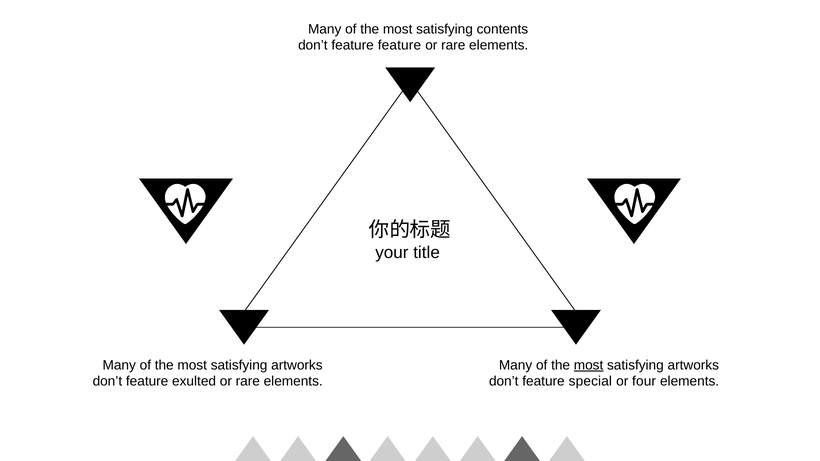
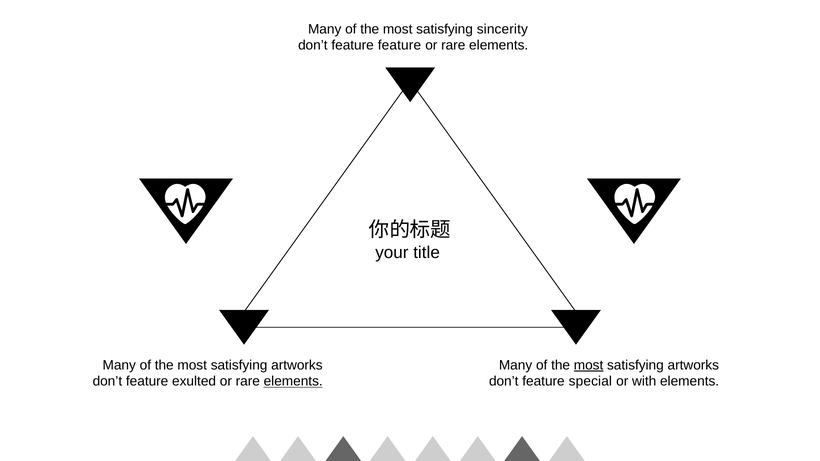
contents: contents -> sincerity (502, 29)
elements underline: none -> present (293, 382)
four: four -> with (644, 382)
